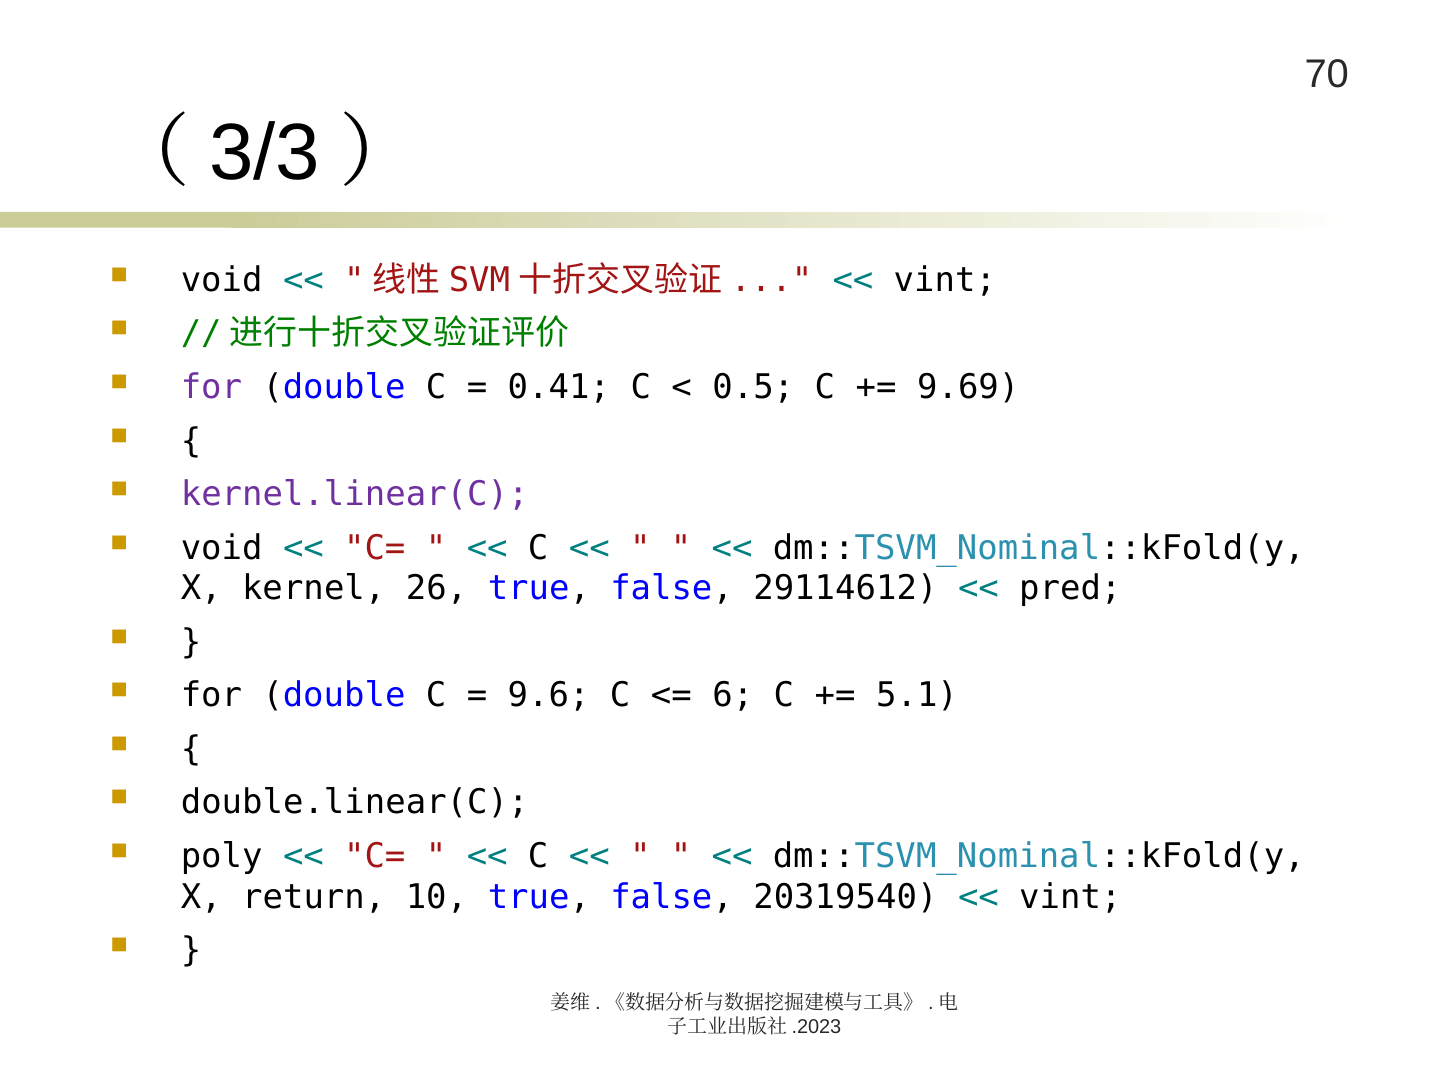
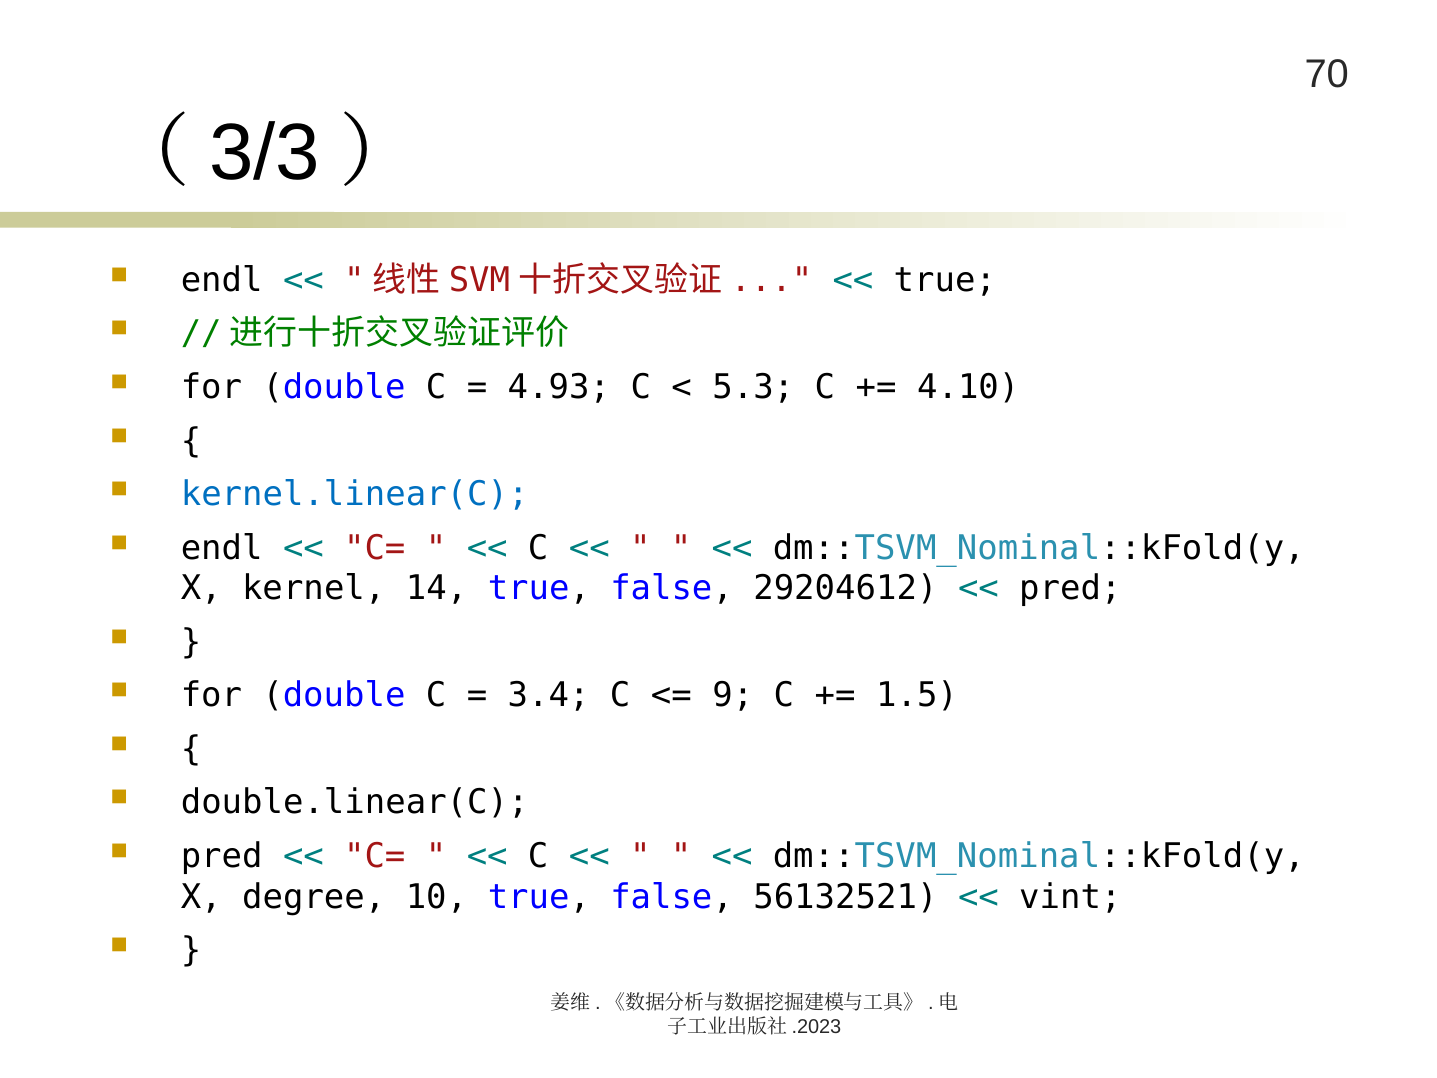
void: void -> endl (222, 280)
vint: vint -> true (945, 280)
for colour: purple -> black (211, 387)
0.41: 0.41 -> 4.93 (559, 387)
0.5: 0.5 -> 5.3 (753, 387)
9.69: 9.69 -> 4.10 (968, 387)
kernel.linear(C colour: purple -> blue (355, 494)
void: void -> endl (222, 548)
26: 26 -> 14 (437, 588)
29114612: 29114612 -> 29204612 (845, 588)
9.6: 9.6 -> 3.4 (549, 696)
6: 6 -> 9 (733, 696)
5.1: 5.1 -> 1.5 (917, 696)
poly: poly -> pred (222, 856)
return: return -> degree (314, 897)
20319540: 20319540 -> 56132521 (845, 897)
